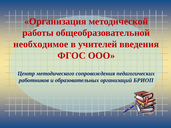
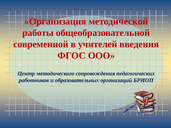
необходимое: необходимое -> современной (41, 44)
